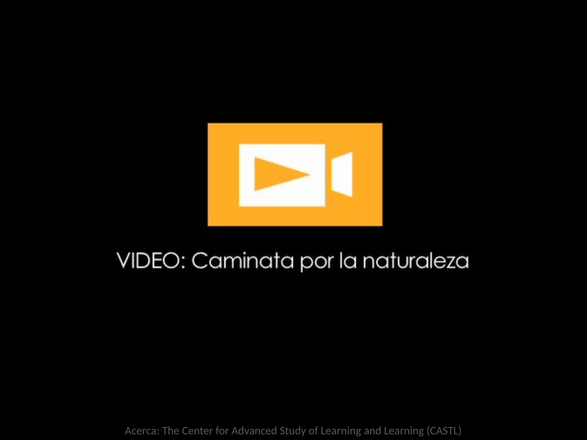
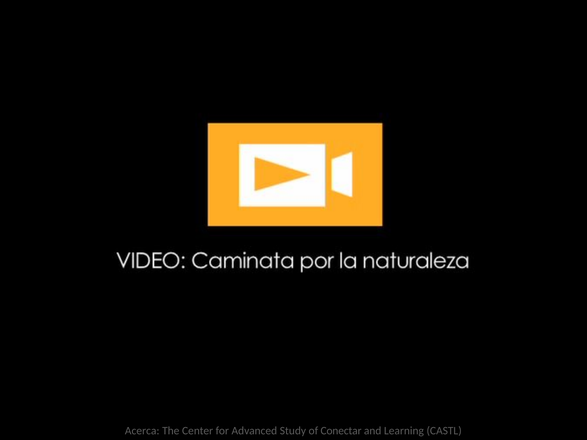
of Learning: Learning -> Conectar (341, 431)
